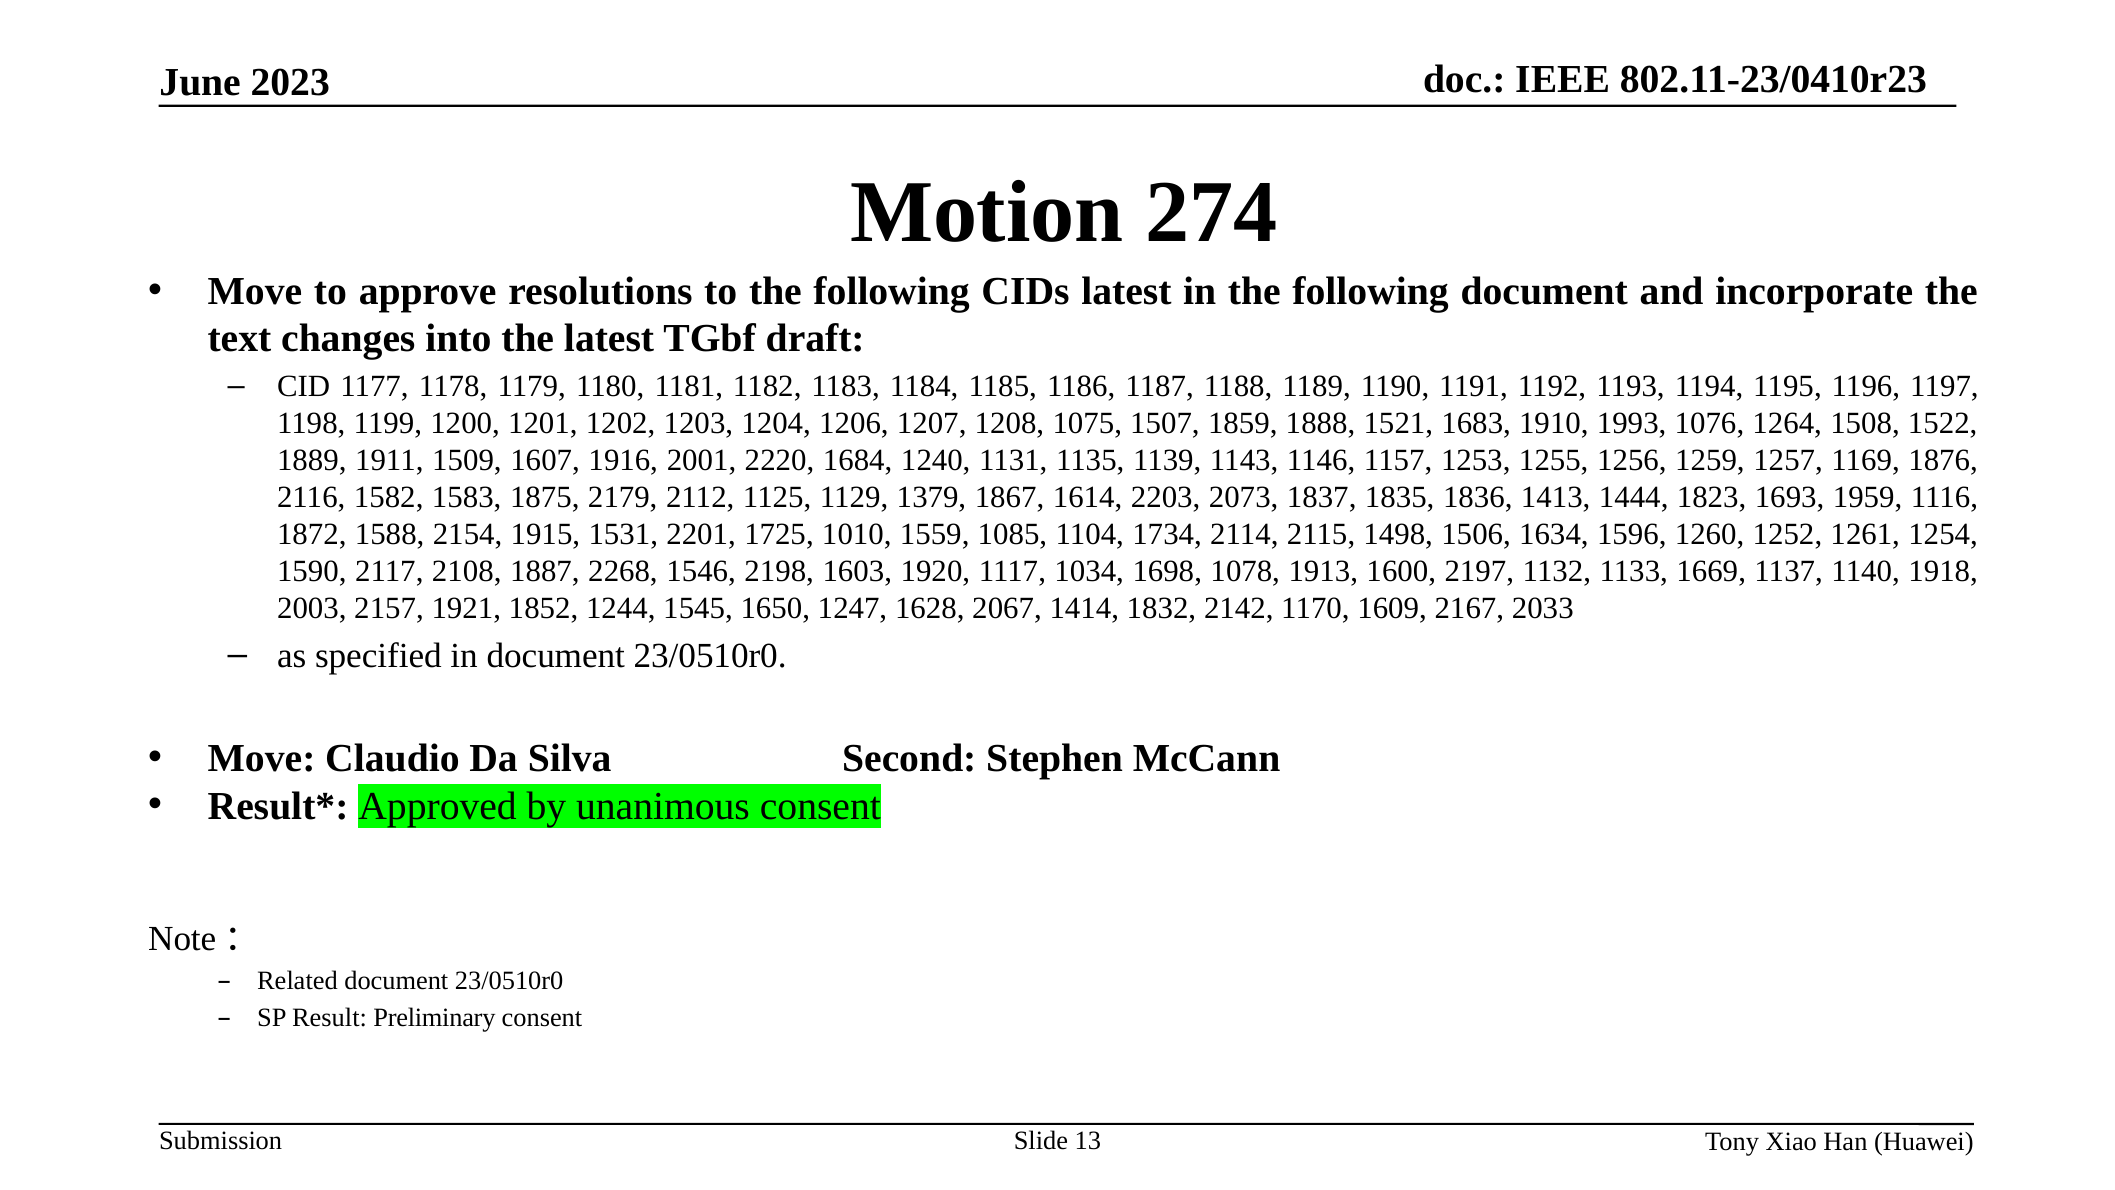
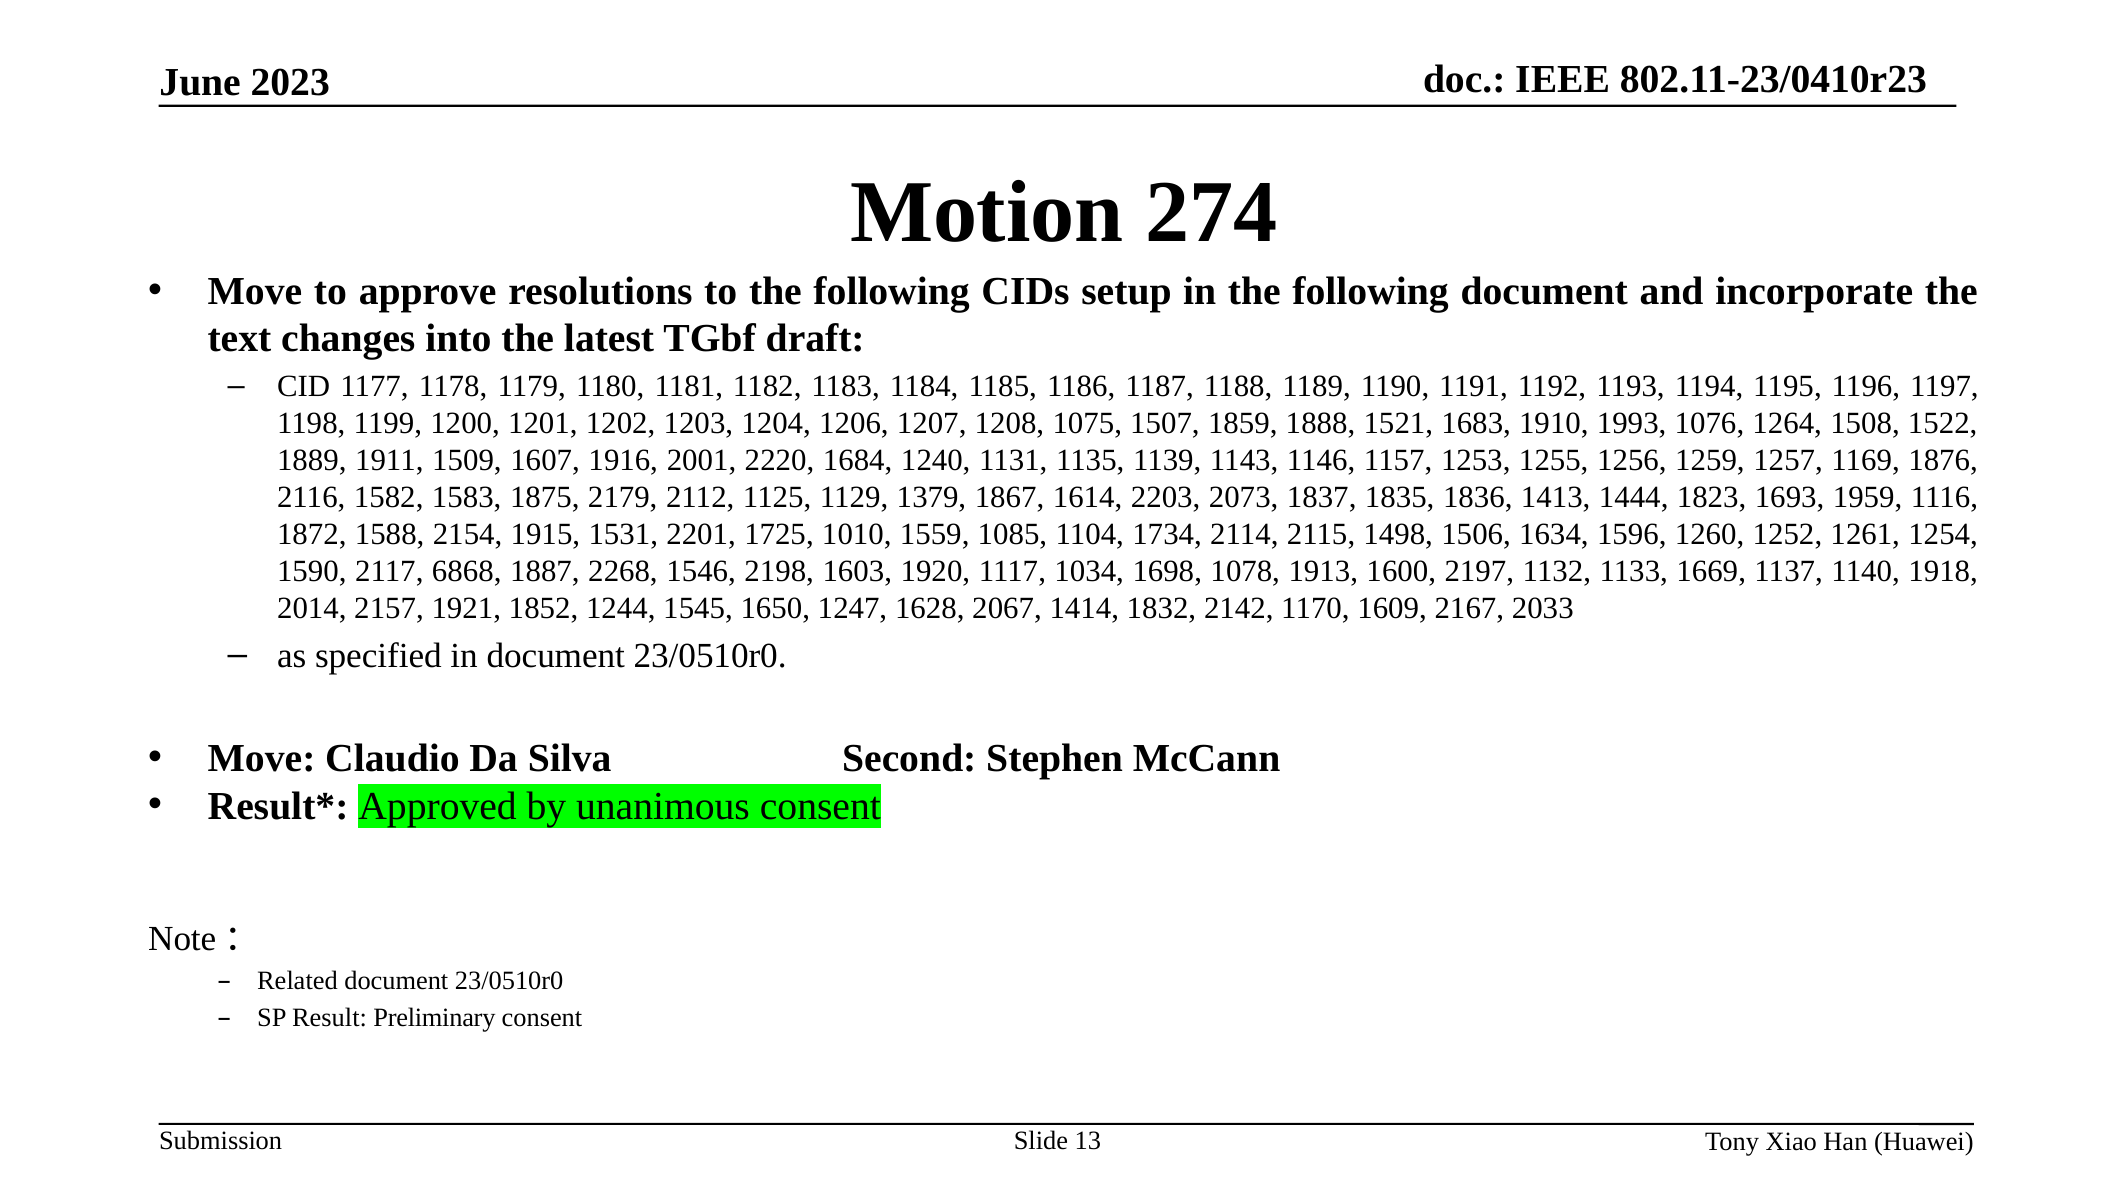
CIDs latest: latest -> setup (1126, 291)
2108: 2108 -> 6868 (467, 572)
2003: 2003 -> 2014 (312, 609)
